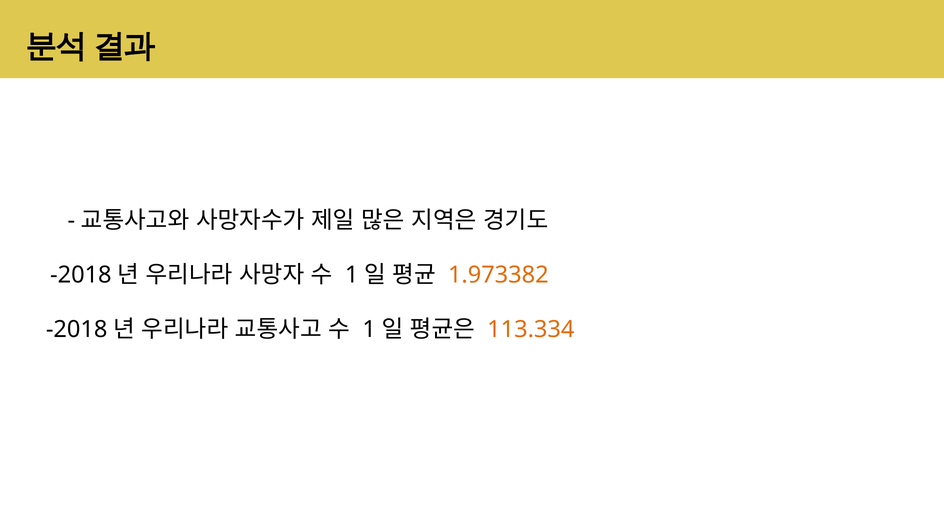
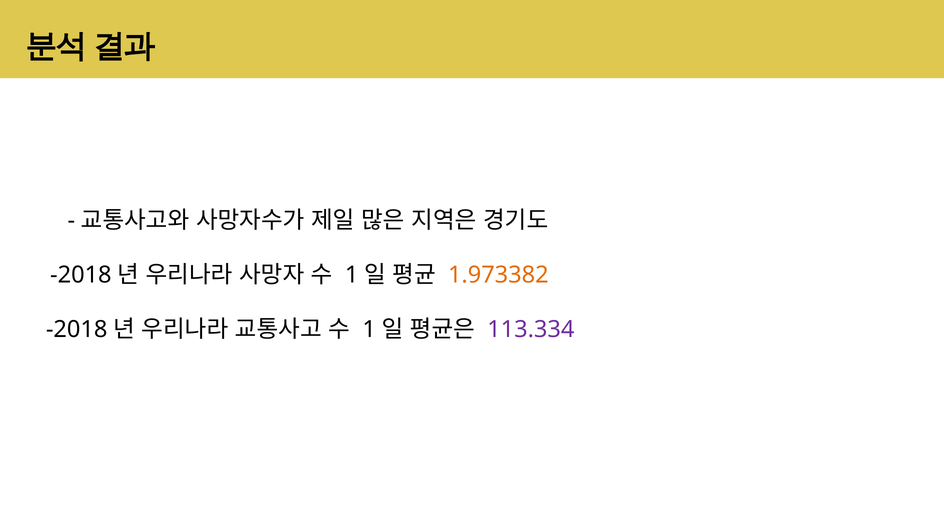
113.334 colour: orange -> purple (531, 329)
